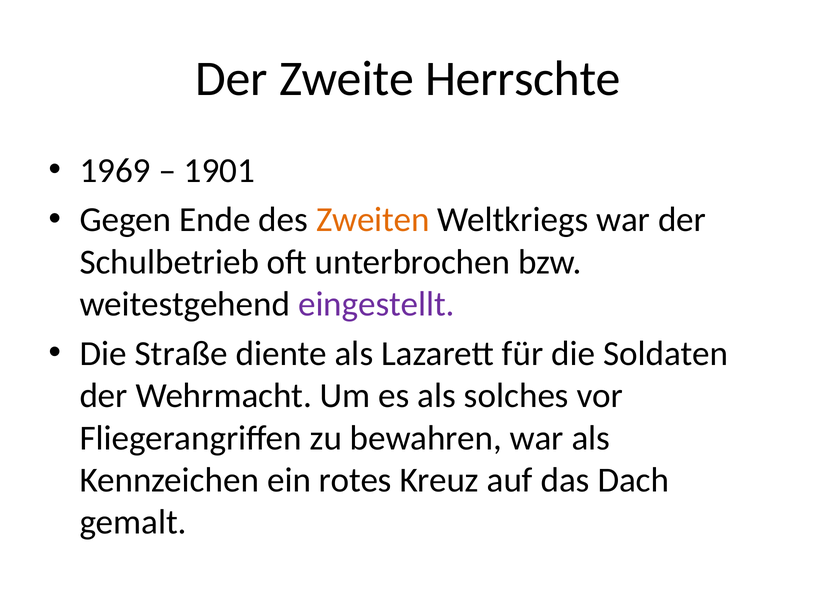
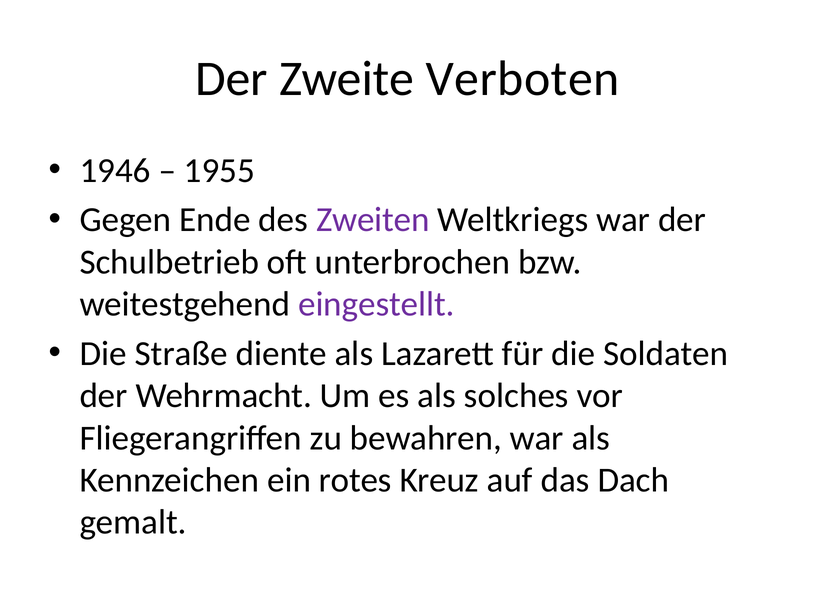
Herrschte: Herrschte -> Verboten (522, 79)
1969: 1969 -> 1946 (115, 170)
1901: 1901 -> 1955 (219, 170)
Zweiten colour: orange -> purple (373, 220)
